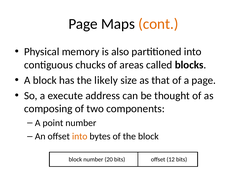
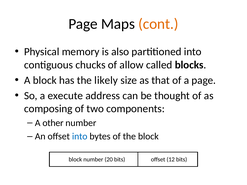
areas: areas -> allow (132, 65)
point: point -> other (53, 123)
into colour: orange -> blue (80, 137)
